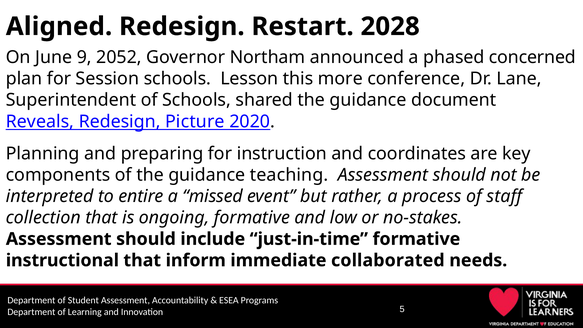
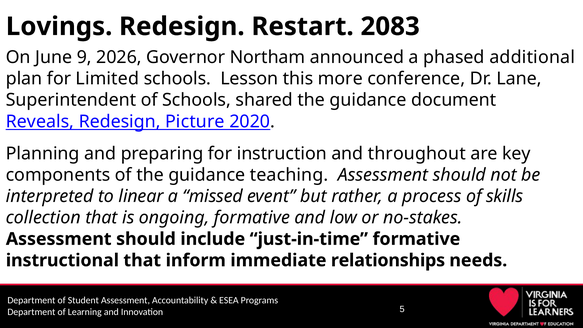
Aligned: Aligned -> Lovings (59, 26)
2028: 2028 -> 2083 (390, 26)
2052: 2052 -> 2026 (119, 57)
concerned: concerned -> additional (532, 57)
Session: Session -> Limited (107, 79)
coordinates: coordinates -> throughout (417, 154)
entire: entire -> linear (141, 196)
staff: staff -> skills (505, 196)
collaborated: collaborated -> relationships (388, 260)
